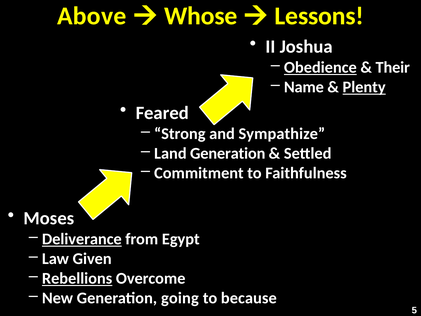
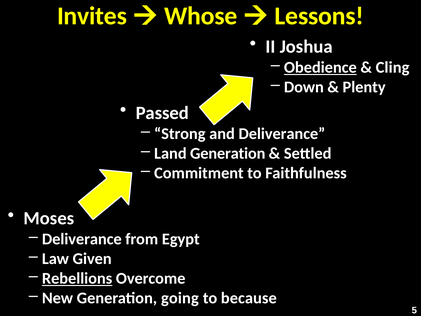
Above: Above -> Invites (92, 16)
Their: Their -> Cling (393, 67)
Name: Name -> Down (304, 87)
Plenty underline: present -> none (364, 87)
Feared: Feared -> Passed (162, 113)
and Sympathize: Sympathize -> Deliverance (282, 134)
Deliverance underline: present -> none (82, 239)
